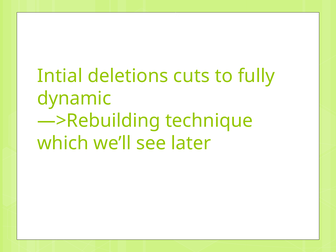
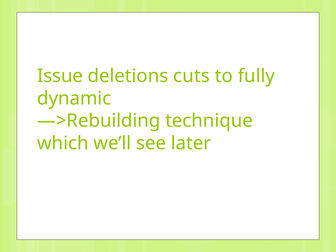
Intial: Intial -> Issue (60, 76)
